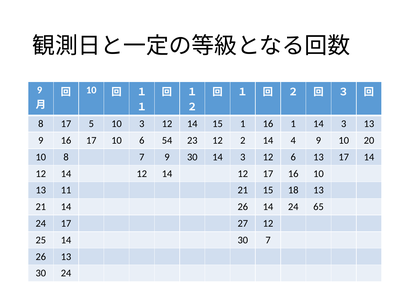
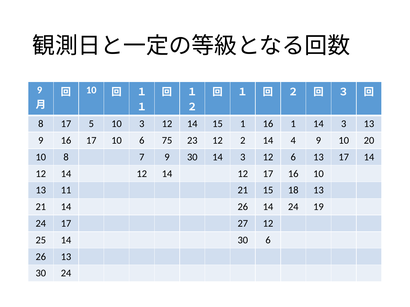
54: 54 -> 75 (167, 141)
65: 65 -> 19 (319, 207)
30 7: 7 -> 6 (268, 240)
